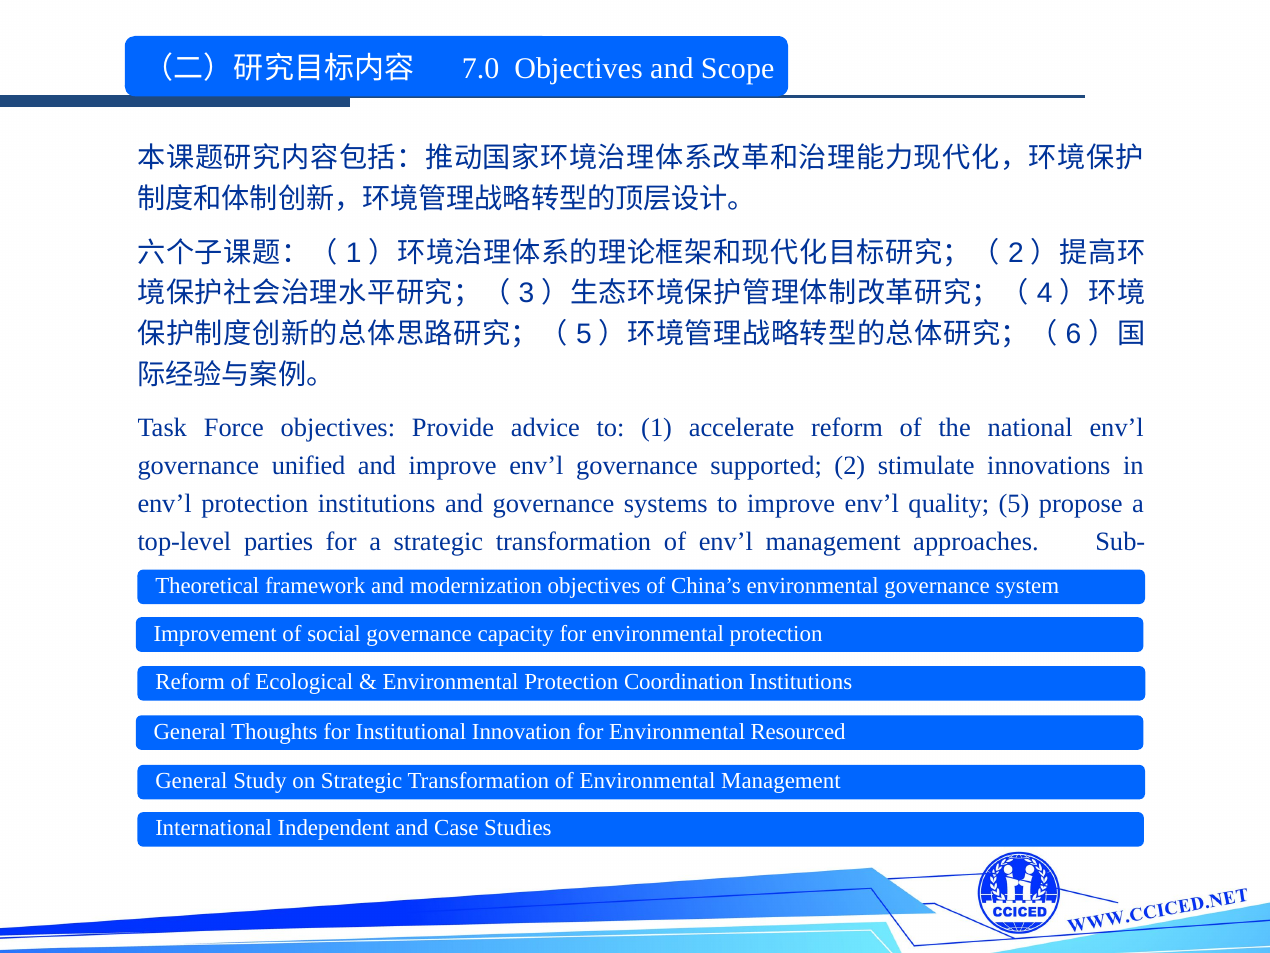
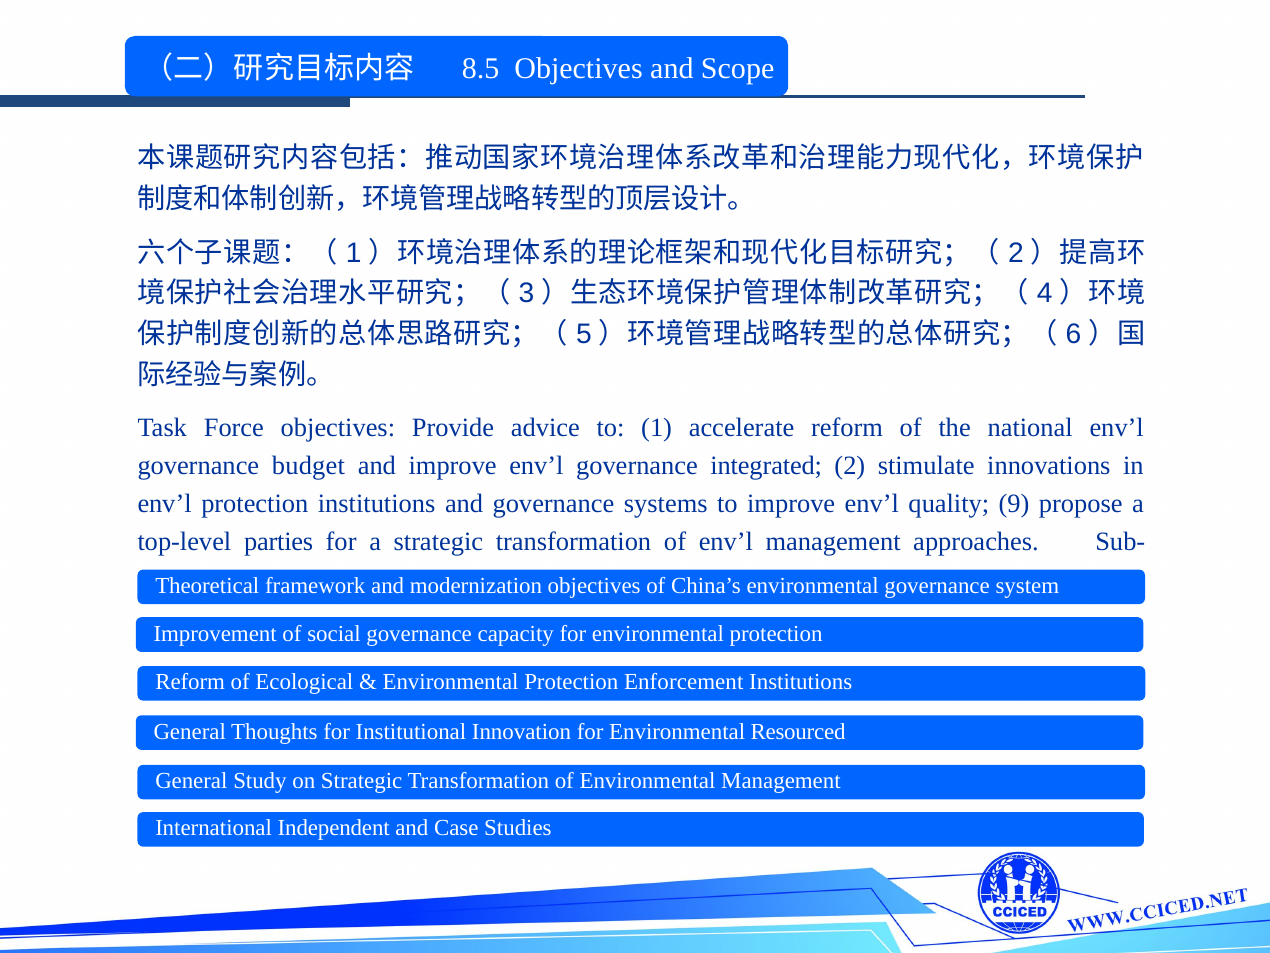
7.0: 7.0 -> 8.5 (481, 68)
unified: unified -> budget (308, 465)
supported: supported -> integrated (766, 465)
quality 5: 5 -> 9 (1014, 503)
Coordination: Coordination -> Enforcement (684, 682)
